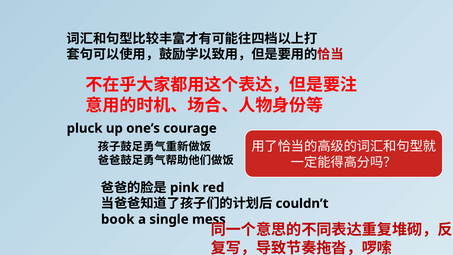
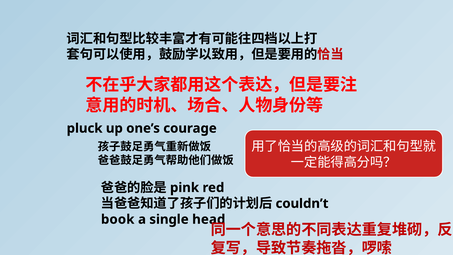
mess: mess -> head (209, 219)
